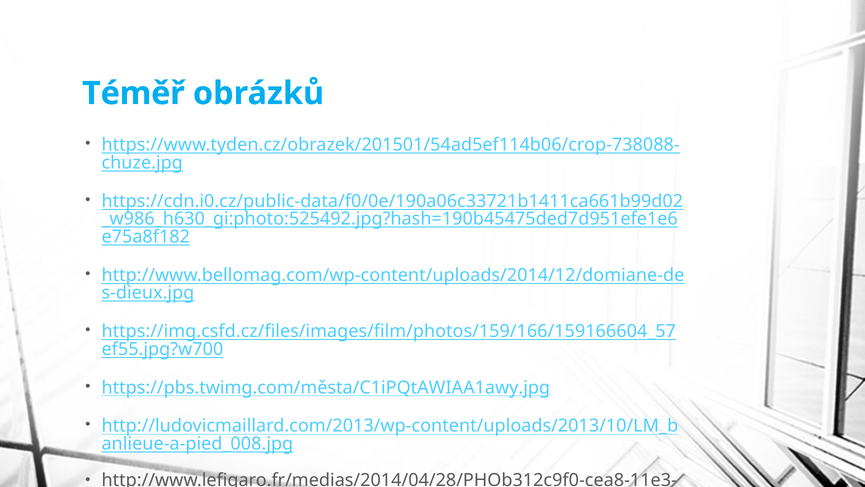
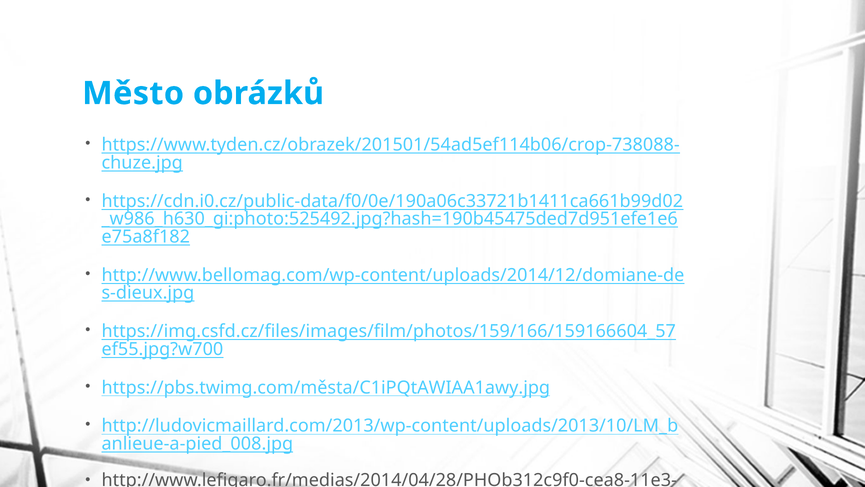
Téměř: Téměř -> Město (133, 93)
